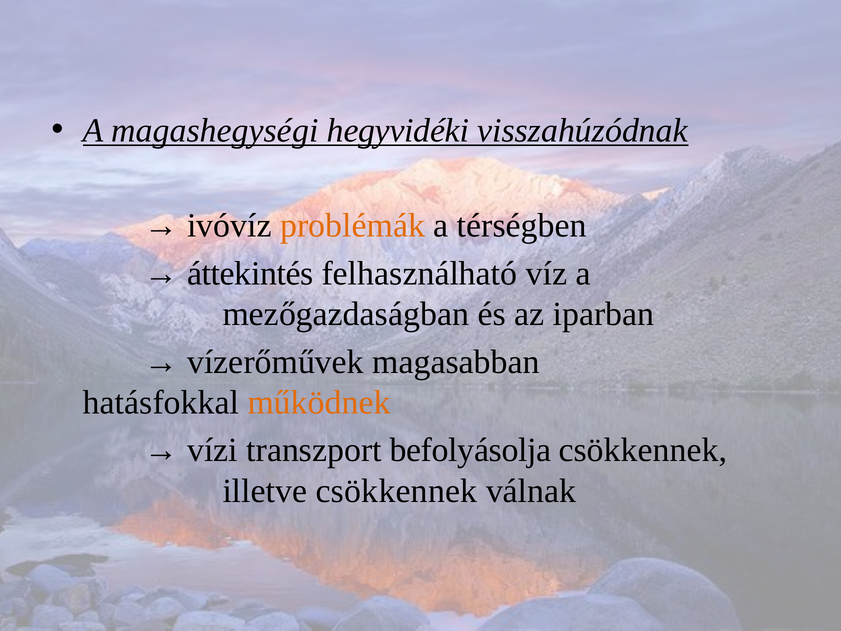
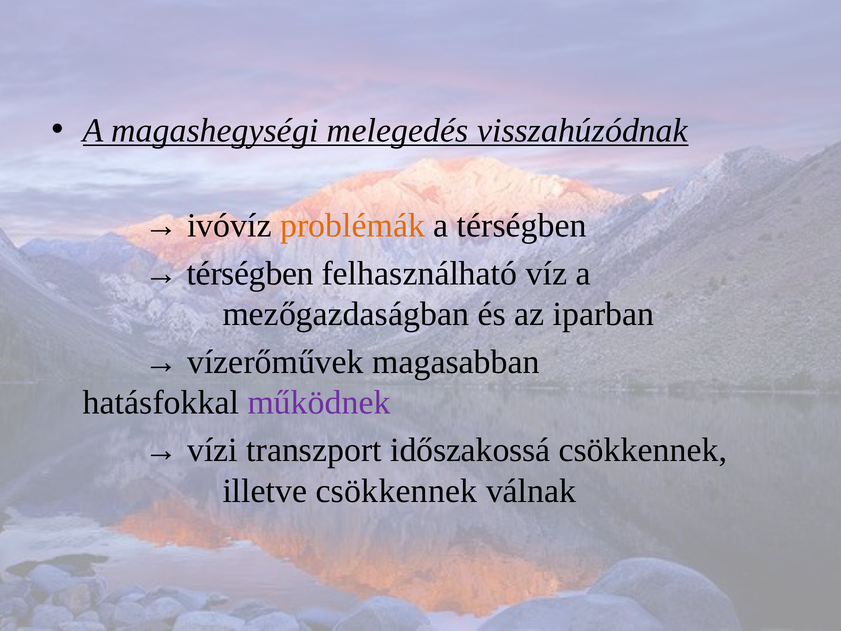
hegyvidéki: hegyvidéki -> melegedés (398, 130)
áttekintés: áttekintés -> térségben (250, 273)
működnek colour: orange -> purple (319, 402)
befolyásolja: befolyásolja -> időszakossá (470, 450)
